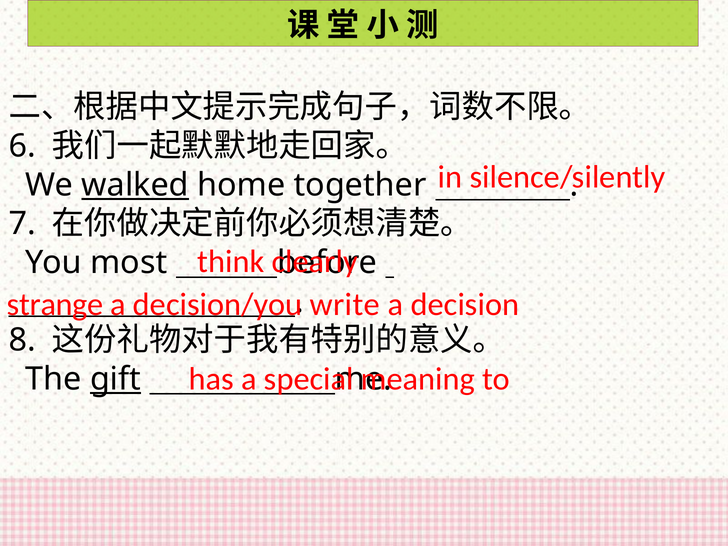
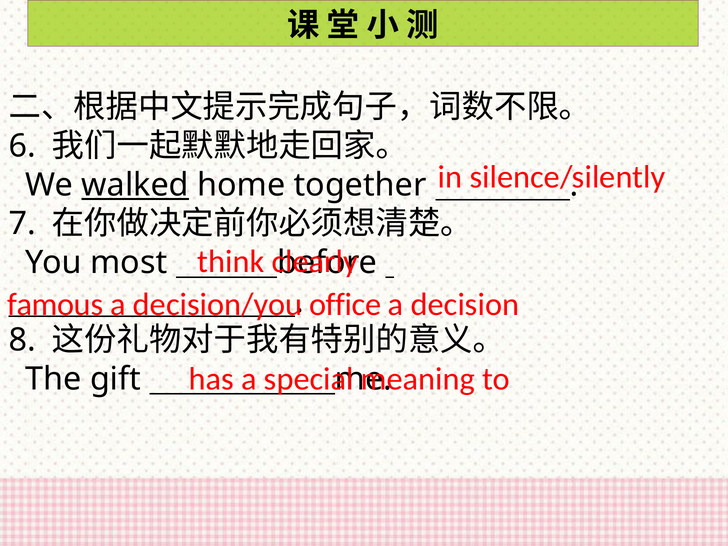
strange: strange -> famous (55, 305)
write: write -> office (345, 305)
gift underline: present -> none (116, 379)
